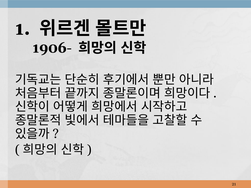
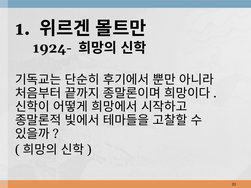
1906-: 1906- -> 1924- (52, 48)
